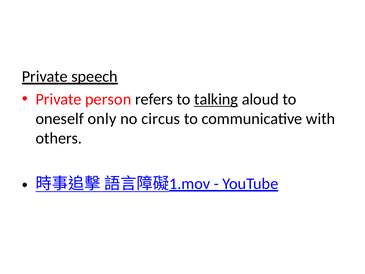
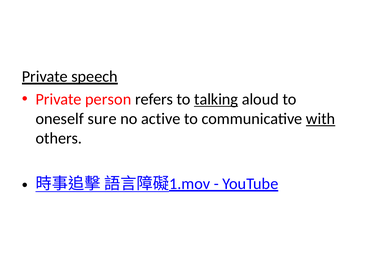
only: only -> sure (102, 119)
circus: circus -> active (161, 119)
with underline: none -> present (321, 119)
